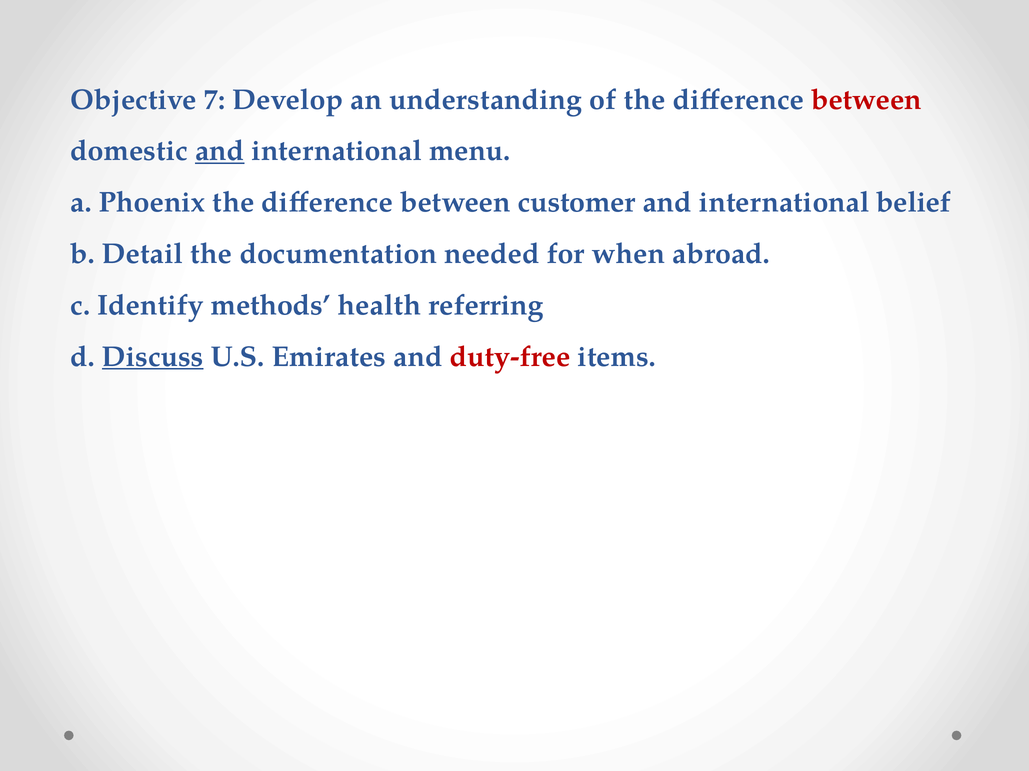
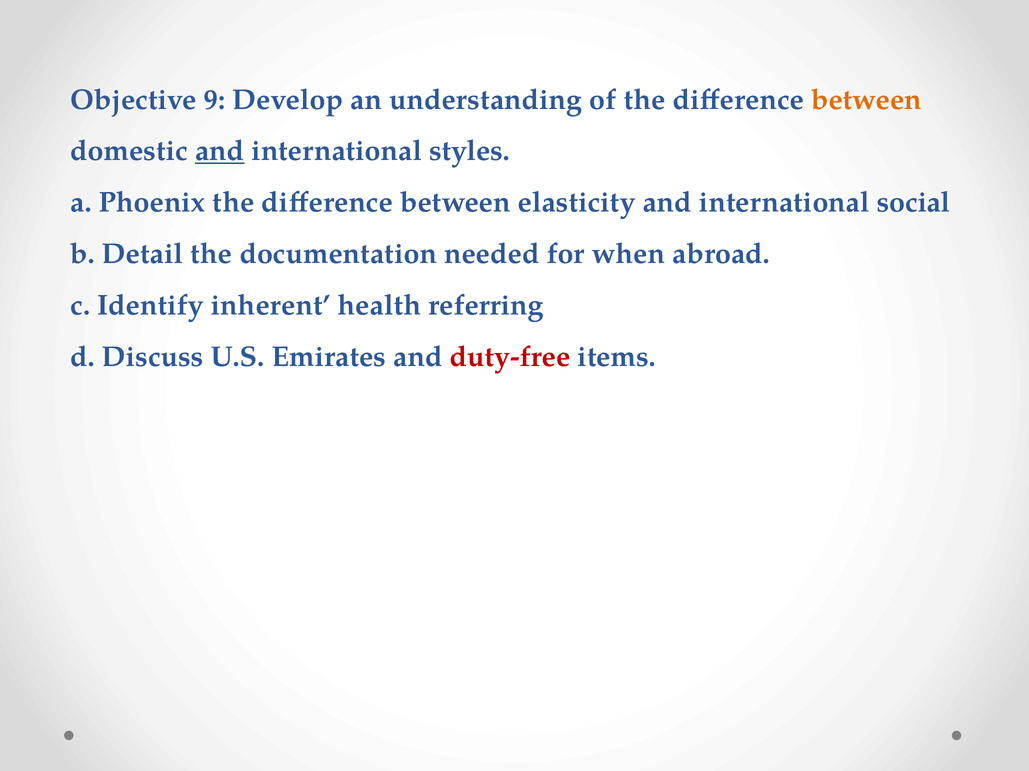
7: 7 -> 9 (215, 100)
between colour: red -> orange (867, 100)
menu: menu -> styles (470, 151)
customer: customer -> elasticity (577, 203)
belief: belief -> social (914, 203)
methods: methods -> inherent (271, 305)
Discuss underline: present -> none (153, 357)
